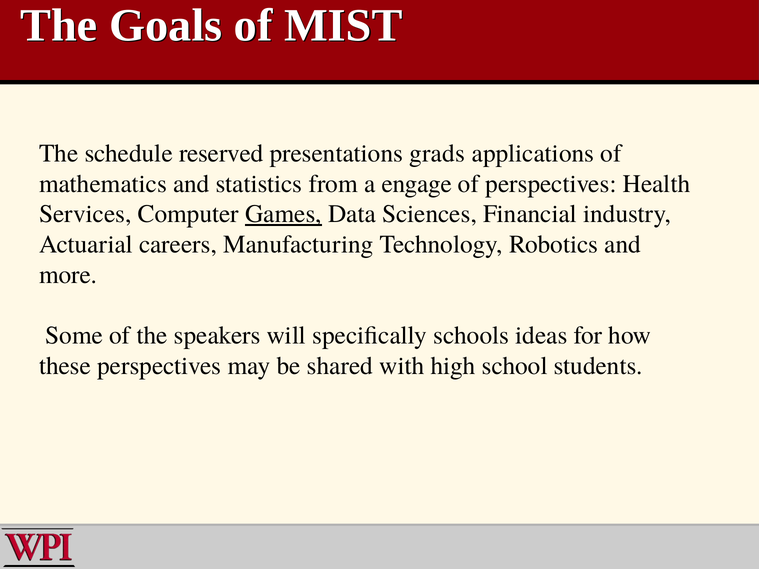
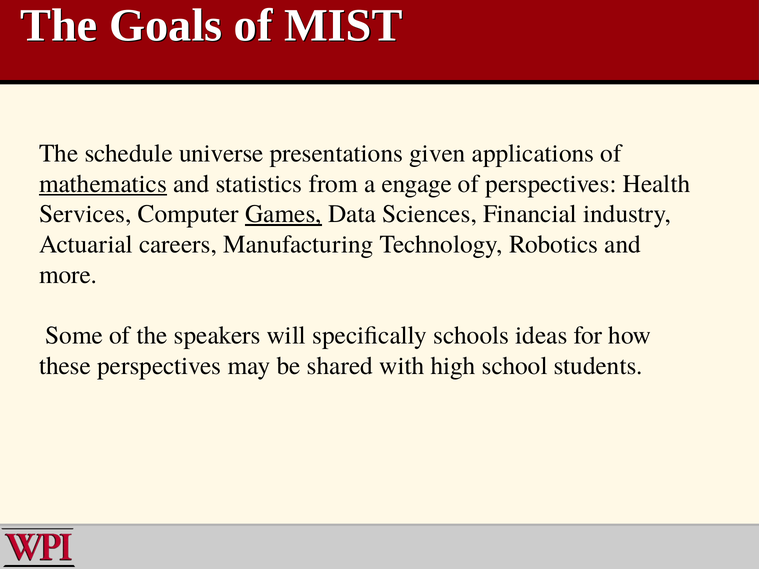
reserved: reserved -> universe (221, 153)
grads: grads -> given (437, 153)
mathematics underline: none -> present (103, 184)
